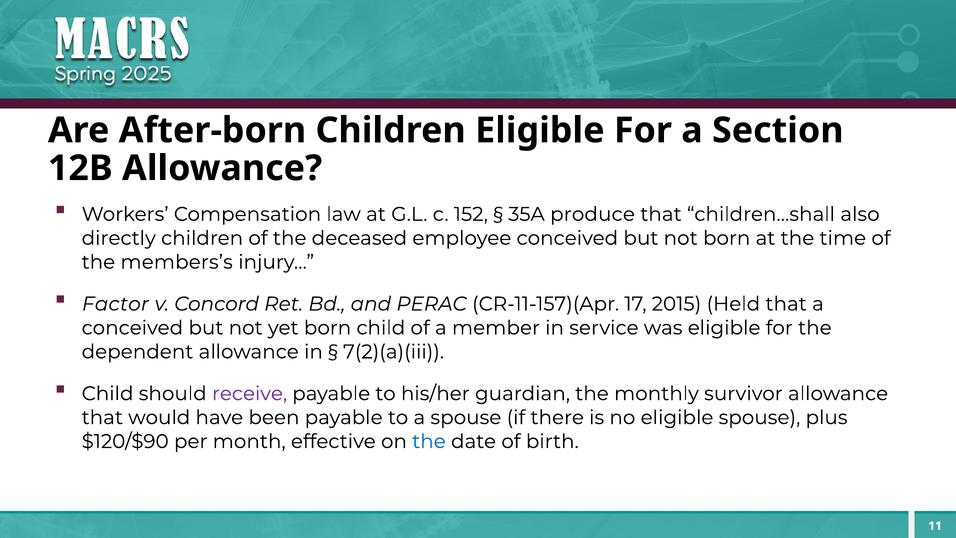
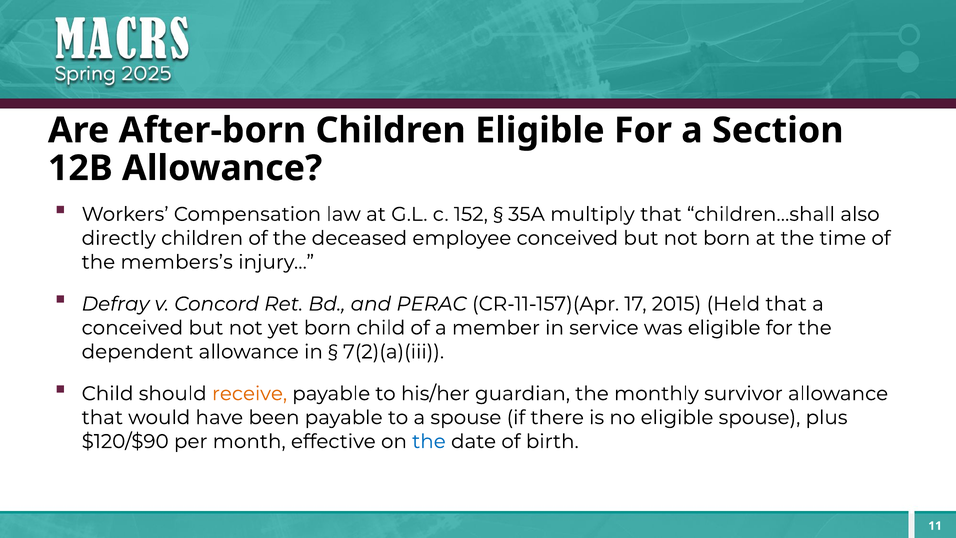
produce: produce -> multiply (592, 214)
Factor: Factor -> Defray (116, 304)
receive colour: purple -> orange (250, 393)
